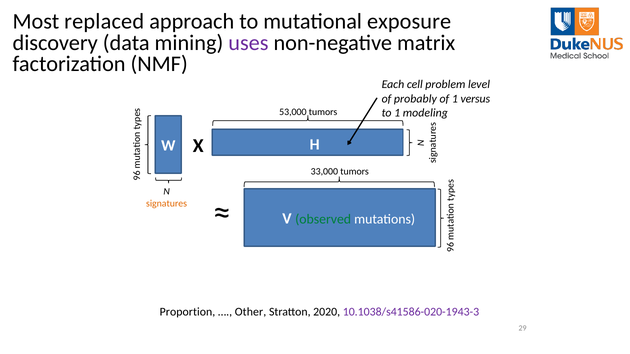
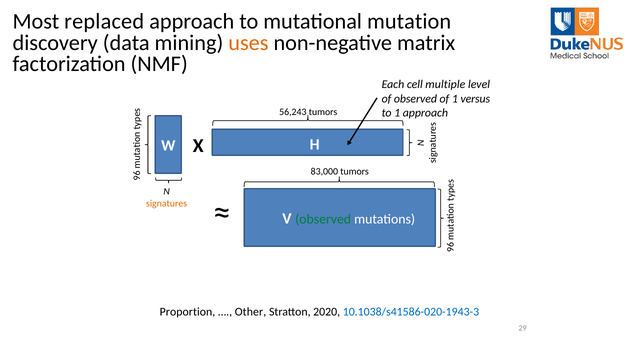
exposure: exposure -> mutation (409, 21)
uses colour: purple -> orange (248, 43)
problem: problem -> multiple (445, 85)
of probably: probably -> observed (415, 99)
53,000: 53,000 -> 56,243 (293, 112)
1 modeling: modeling -> approach (425, 113)
33,000: 33,000 -> 83,000 (324, 172)
10.1038/s41586-020-1943-3 colour: purple -> blue (411, 312)
